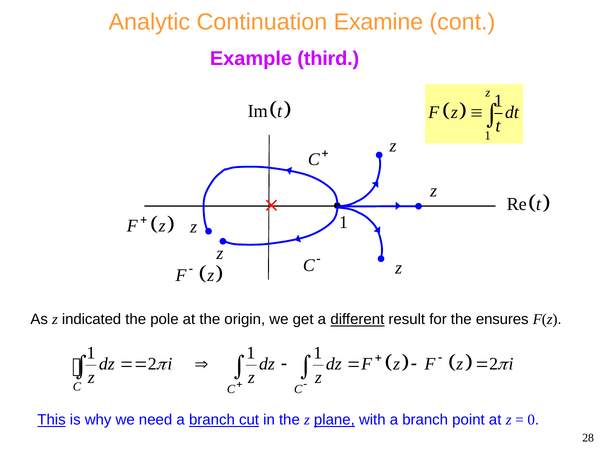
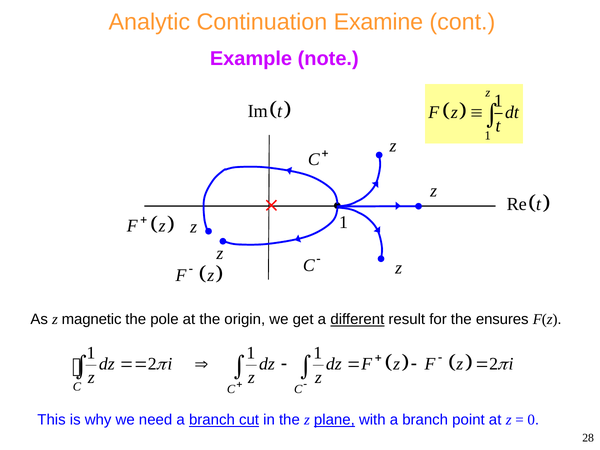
third: third -> note (328, 59)
indicated: indicated -> magnetic (92, 319)
This underline: present -> none (52, 420)
